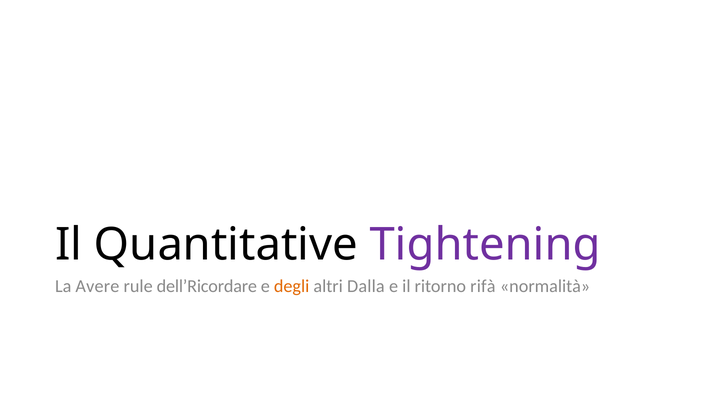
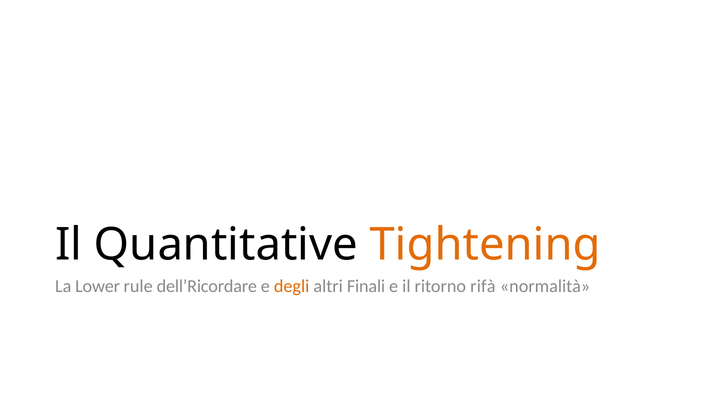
Tightening colour: purple -> orange (485, 244)
Avere: Avere -> Lower (98, 286)
Dalla: Dalla -> Finali (366, 286)
